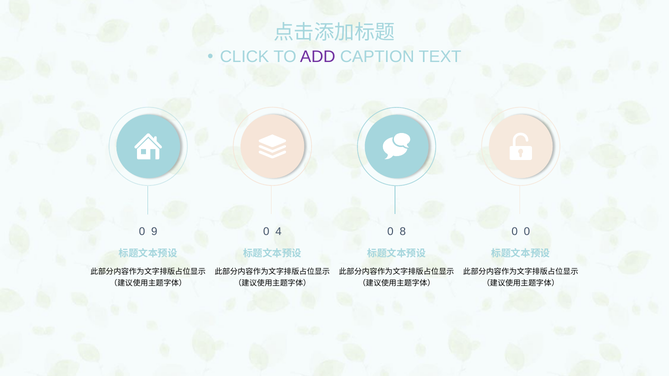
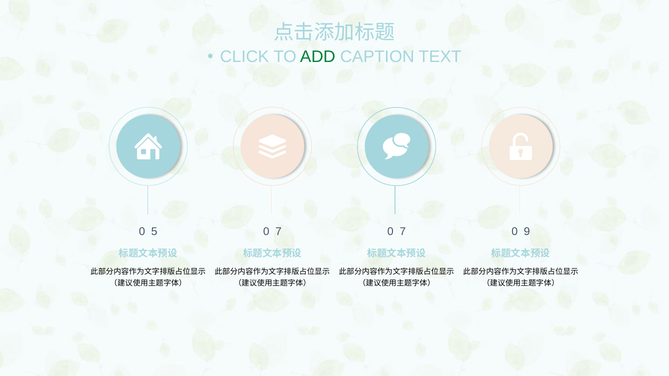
ADD colour: purple -> green (318, 57)
9: 9 -> 5 (154, 232)
4: 4 -> 7 (279, 232)
8: 8 -> 7 (403, 232)
0 0: 0 -> 9 (527, 232)
